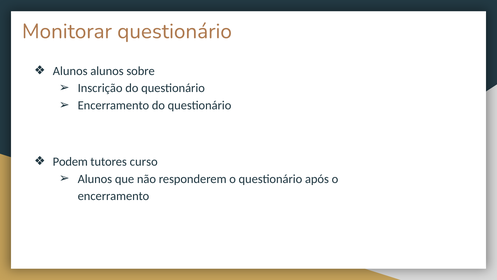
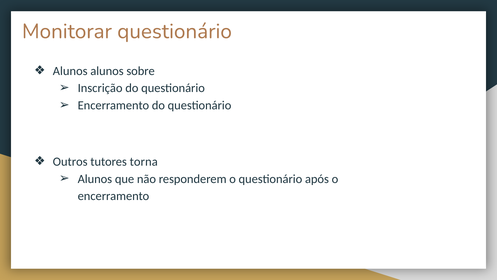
Podem: Podem -> Outros (70, 162)
curso: curso -> torna (144, 162)
